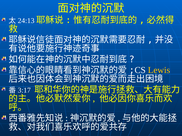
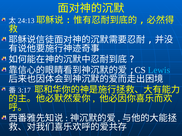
Lewis colour: yellow -> light blue (159, 70)
